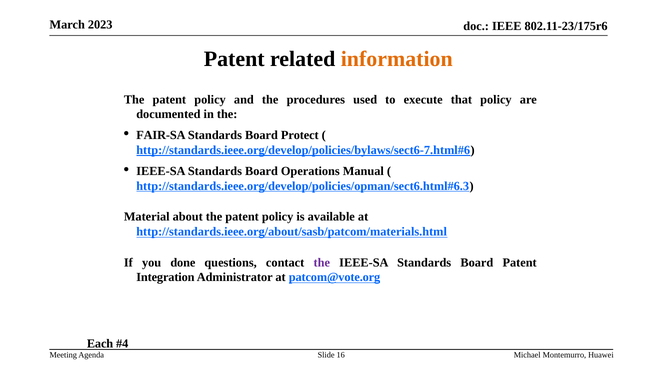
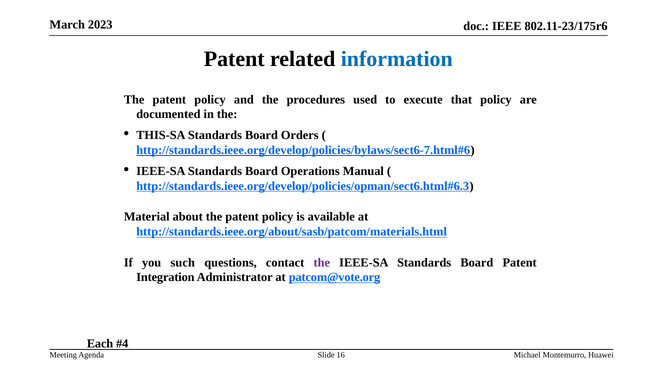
information colour: orange -> blue (397, 59)
FAIR-SA: FAIR-SA -> THIS-SA (161, 135)
Protect: Protect -> Orders (300, 135)
done: done -> such (183, 262)
